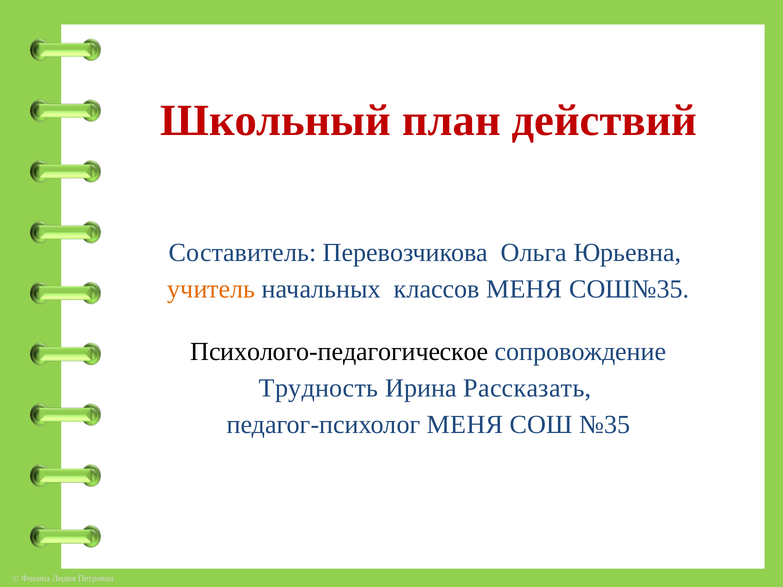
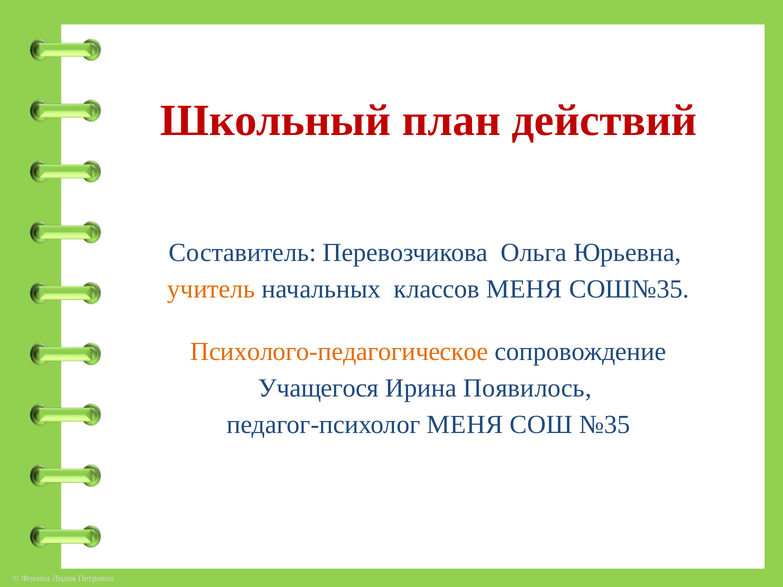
Психолого-педагогическое colour: black -> orange (339, 352)
Трудность: Трудность -> Учащегося (319, 388)
Рассказать: Рассказать -> Появилось (527, 388)
